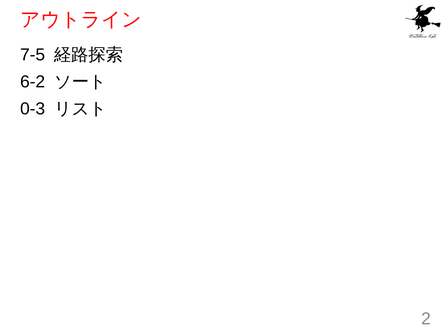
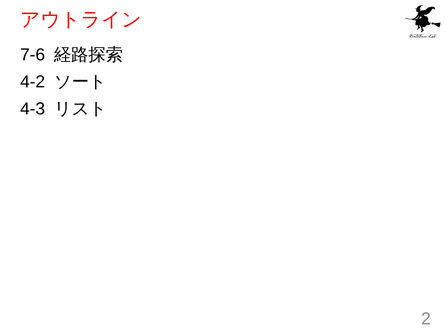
7-5: 7-5 -> 7-6 (33, 55)
6-2: 6-2 -> 4-2 (33, 82)
0-3: 0-3 -> 4-3 (33, 109)
